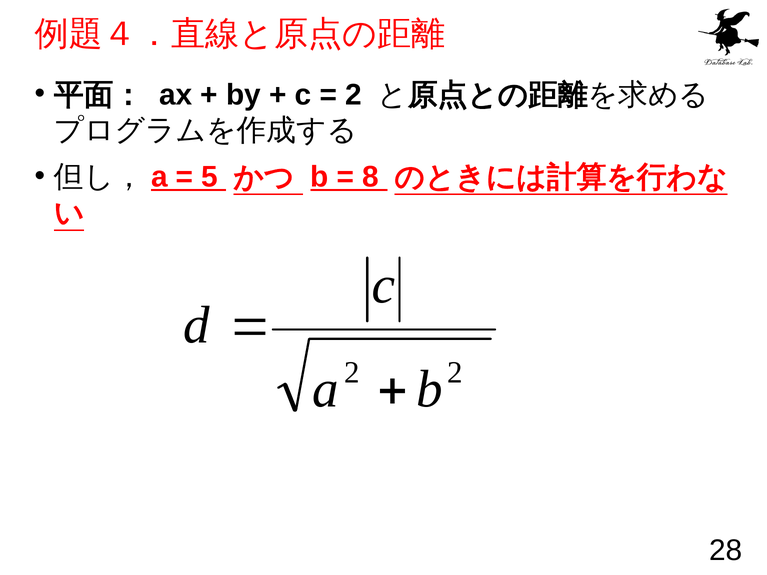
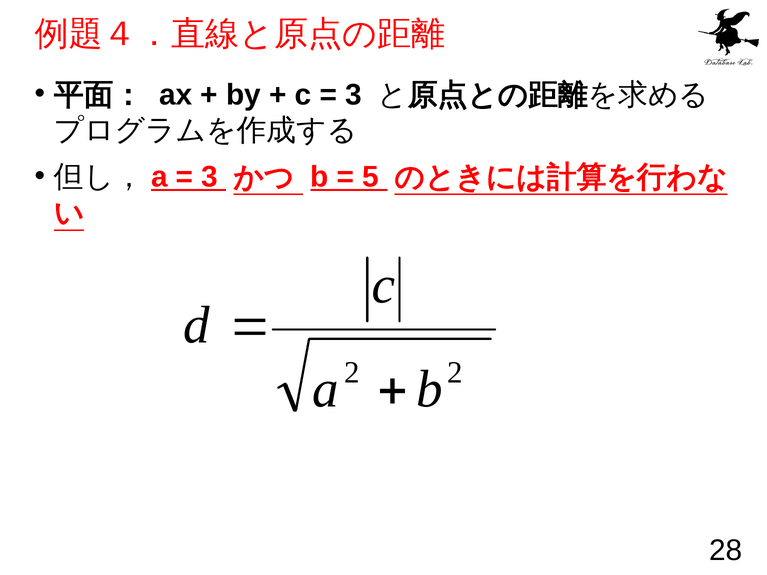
2: 2 -> 3 (354, 95)
5: 5 -> 3 (210, 177)
8: 8 -> 5 (371, 177)
